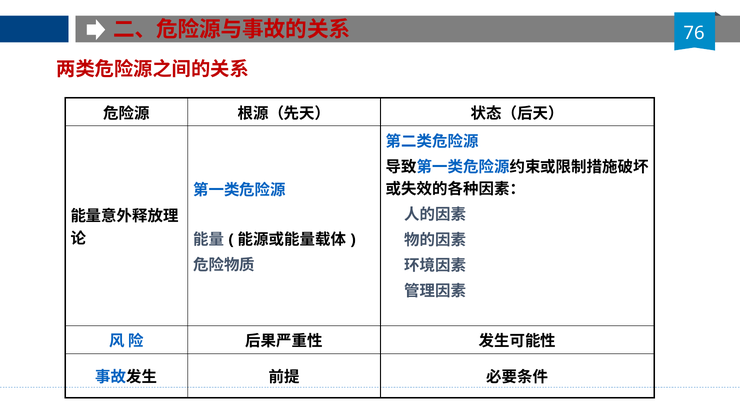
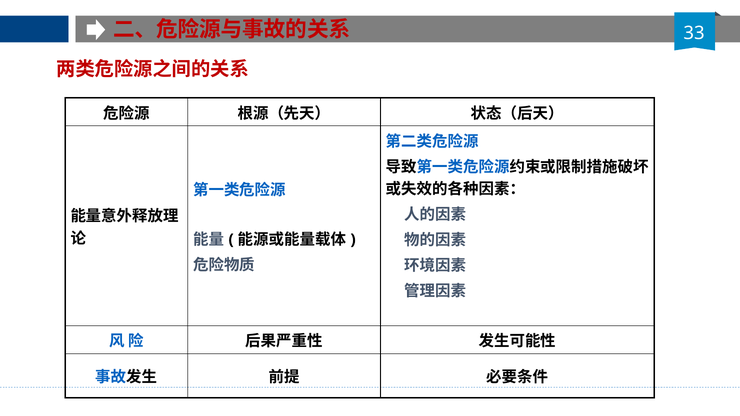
76: 76 -> 33 (694, 33)
